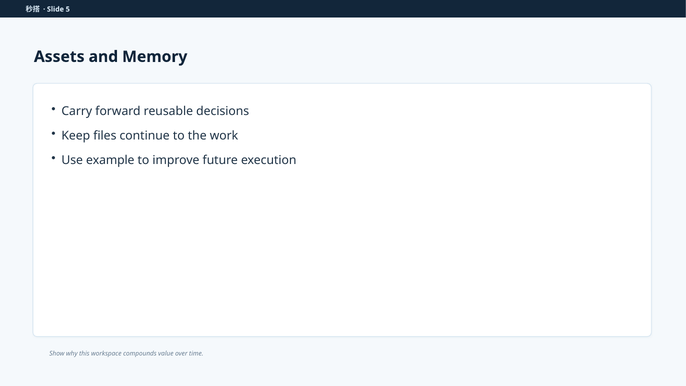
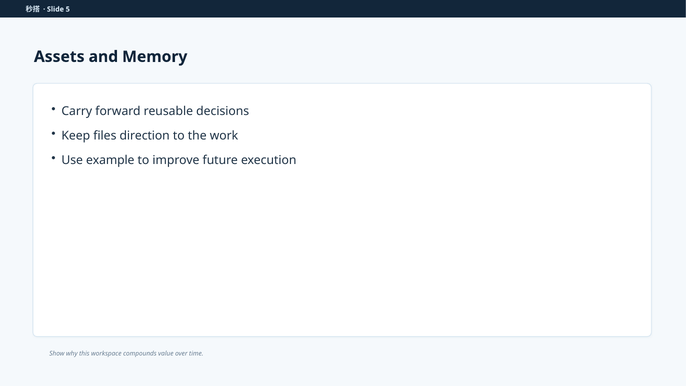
continue: continue -> direction (145, 136)
